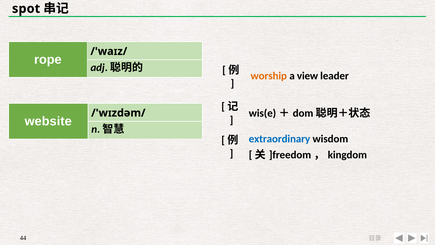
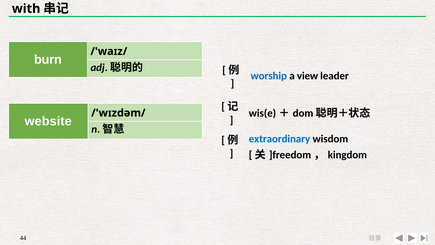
spot: spot -> with (26, 9)
rope: rope -> burn (48, 60)
worship colour: orange -> blue (269, 76)
